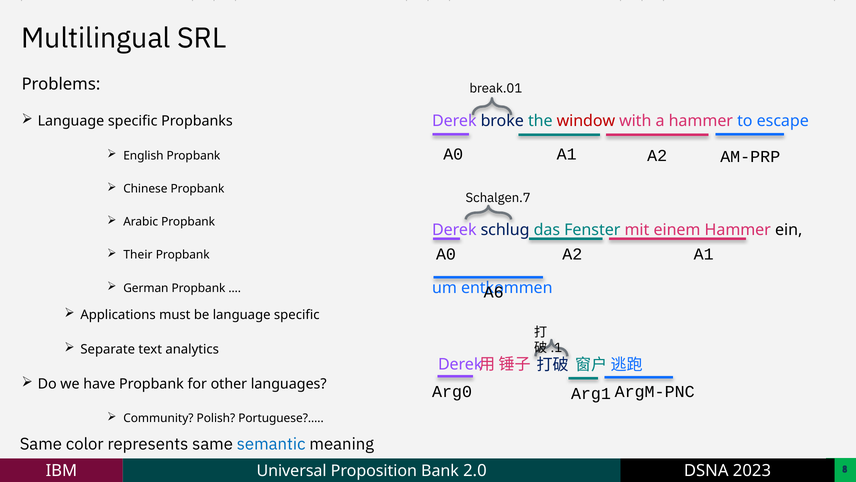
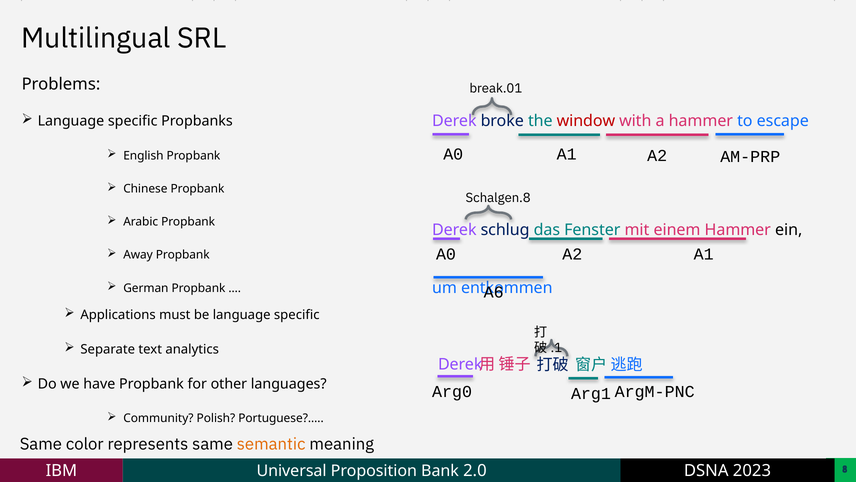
Schalgen.7: Schalgen.7 -> Schalgen.8 (498, 198)
Their: Their -> Away (138, 255)
semantic colour: blue -> orange (271, 444)
